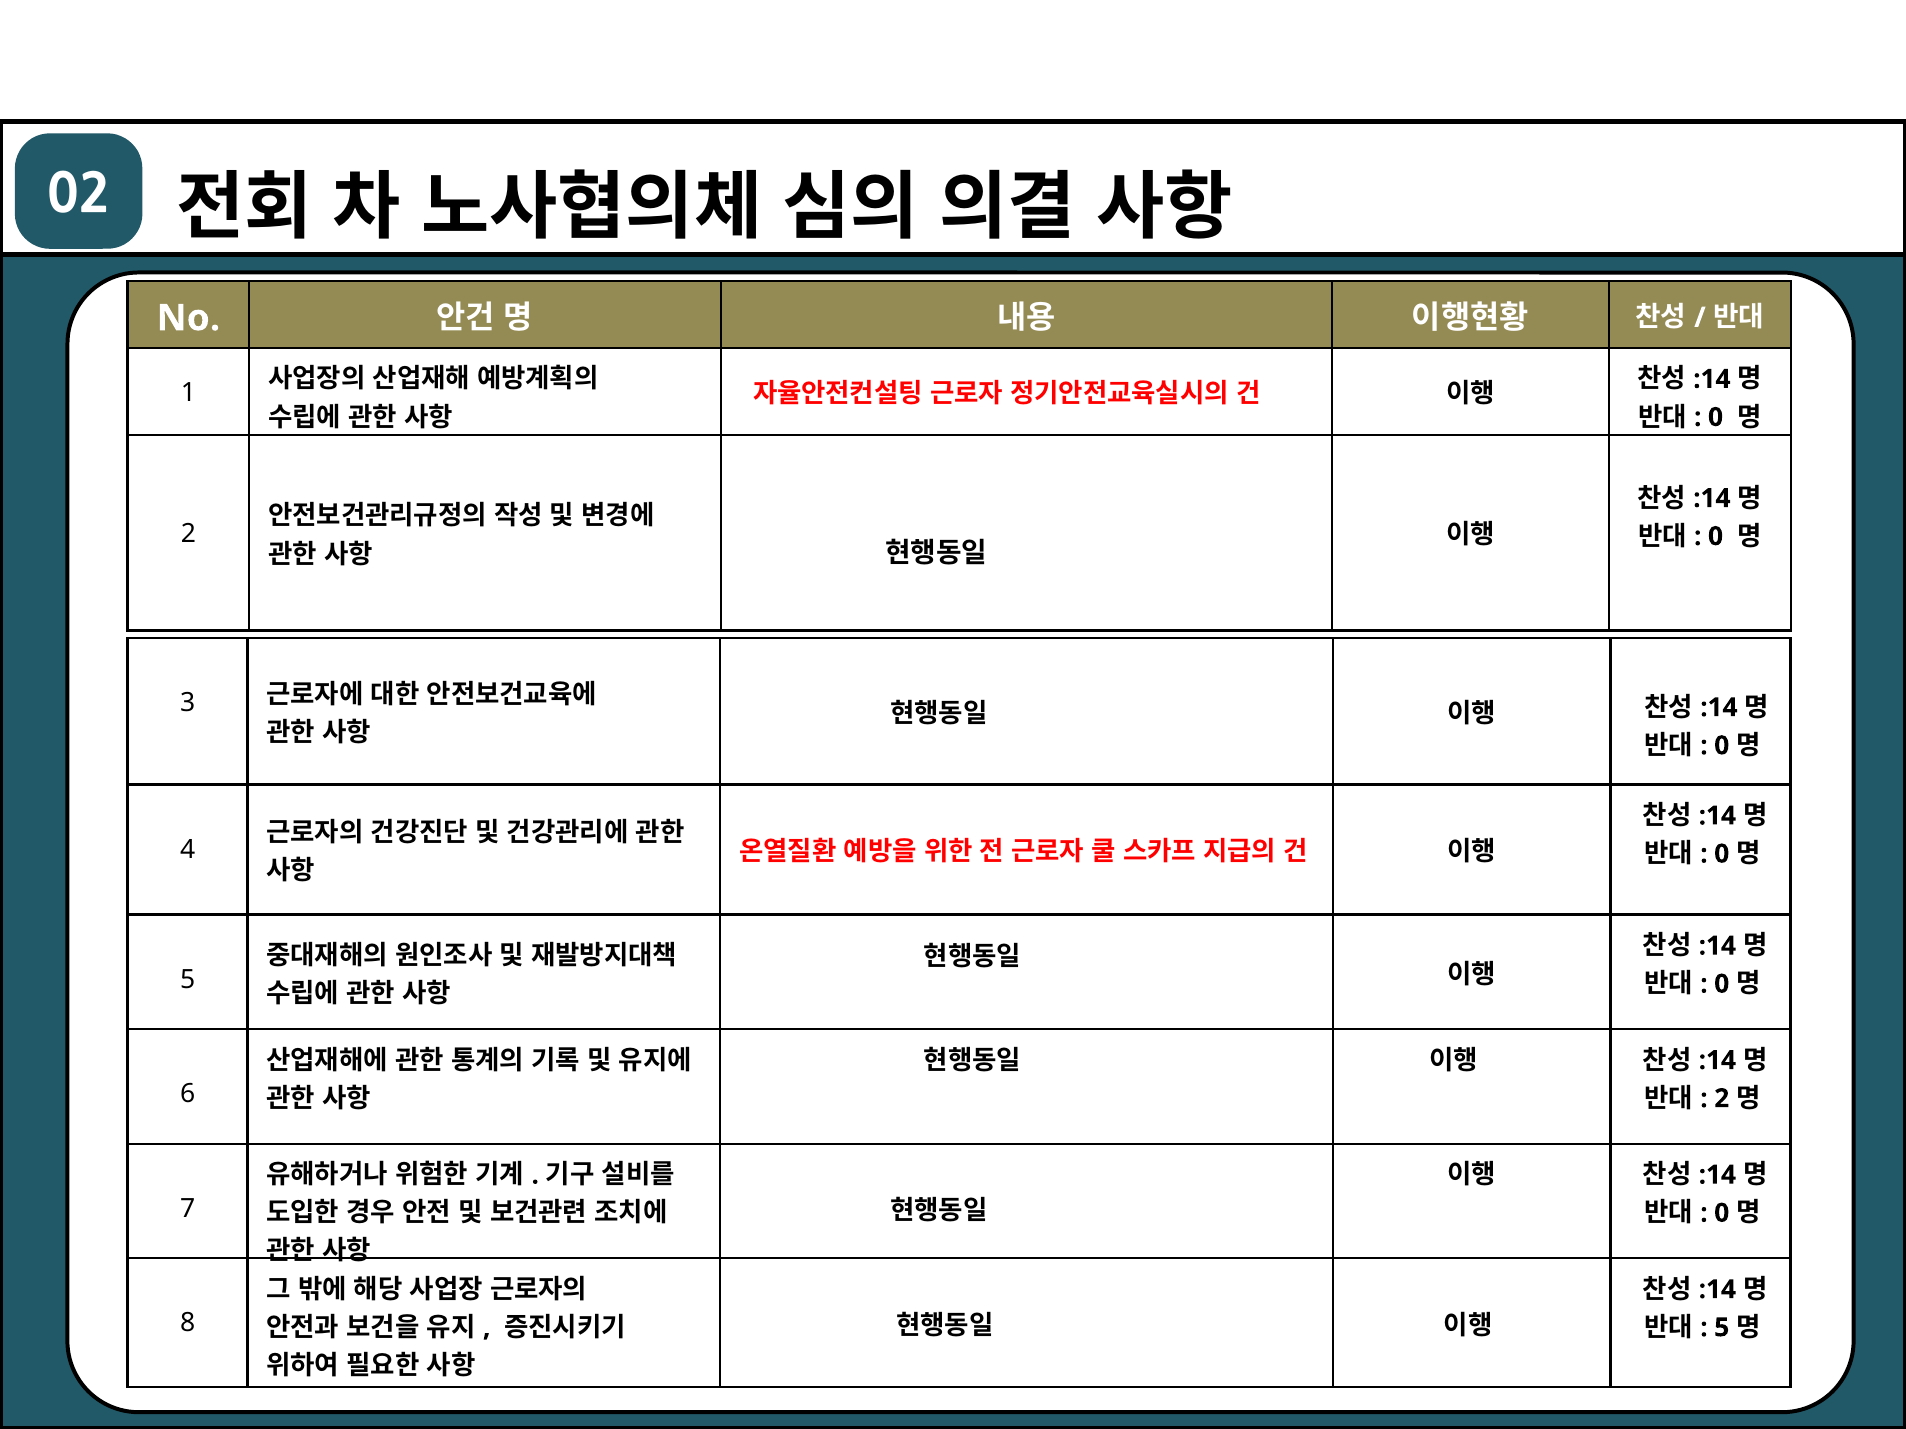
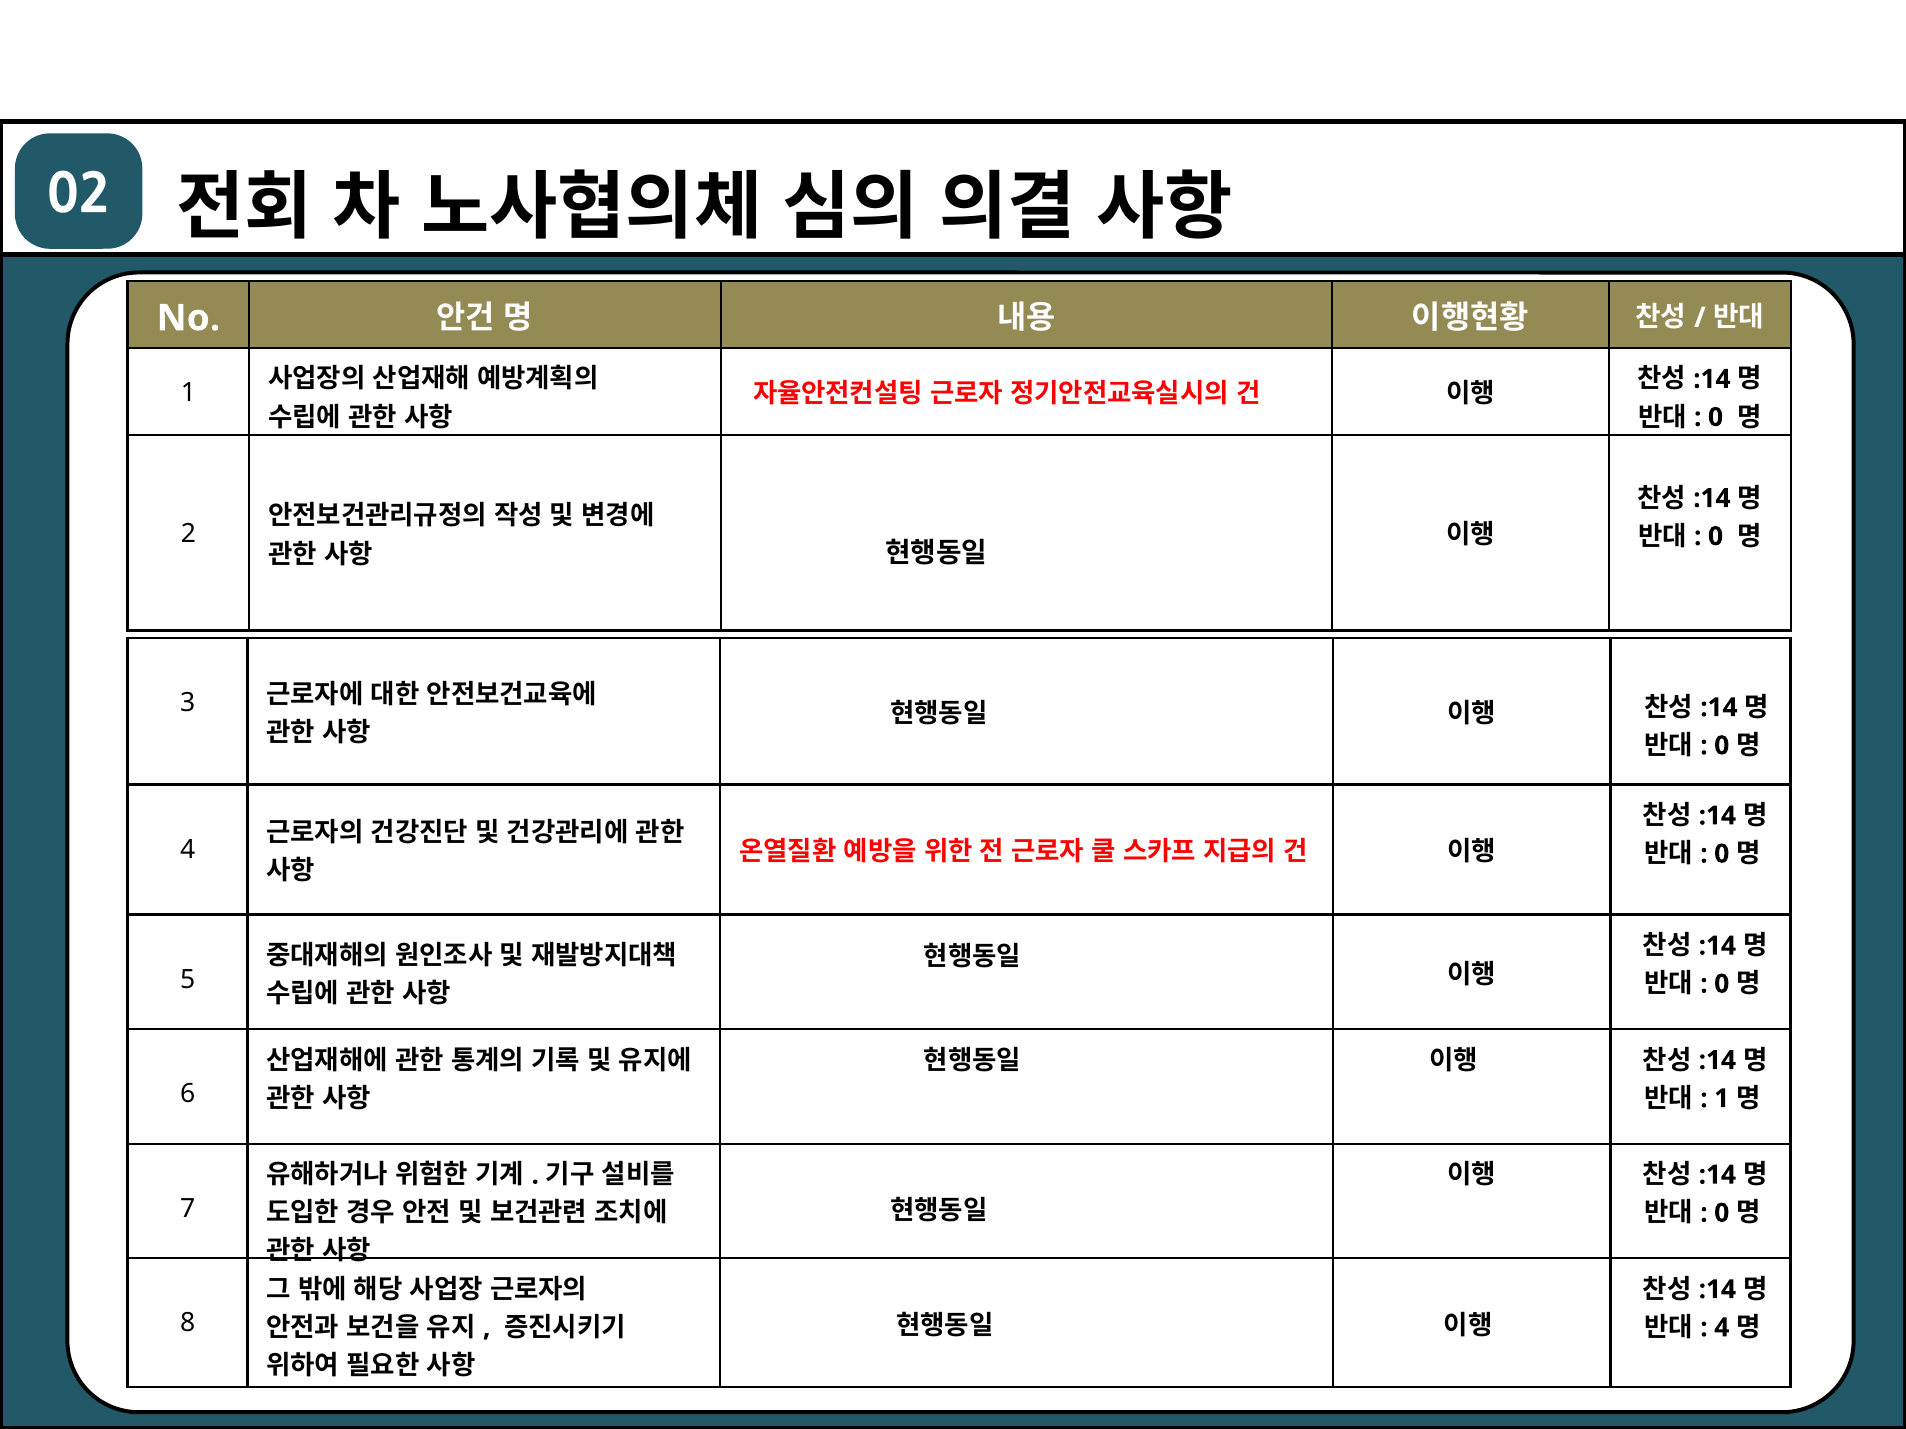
2: 2 -> 1 (1722, 1099)
5: 5 -> 4 (1722, 1328)
